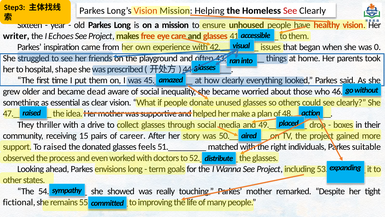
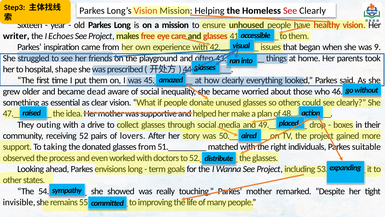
0: 0 -> 9 (377, 47)
thriller: thriller -> outing (49, 124)
15: 15 -> 52 (84, 136)
career: career -> lovers (133, 136)
To raised: raised -> taking (55, 147)
glasses feels: feels -> from (147, 147)
fictional: fictional -> invisible (19, 202)
